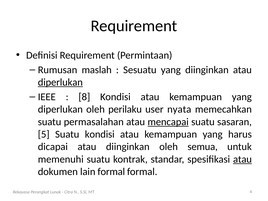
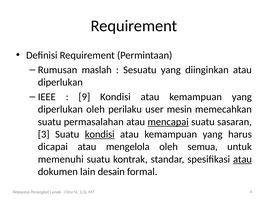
diperlukan underline: present -> none (60, 82)
8: 8 -> 9 (84, 97)
nyata: nyata -> mesin (179, 109)
5: 5 -> 3 (44, 134)
kondisi underline: none -> present (100, 134)
atau diinginkan: diinginkan -> mengelola (128, 147)
lain formal: formal -> desain (111, 172)
